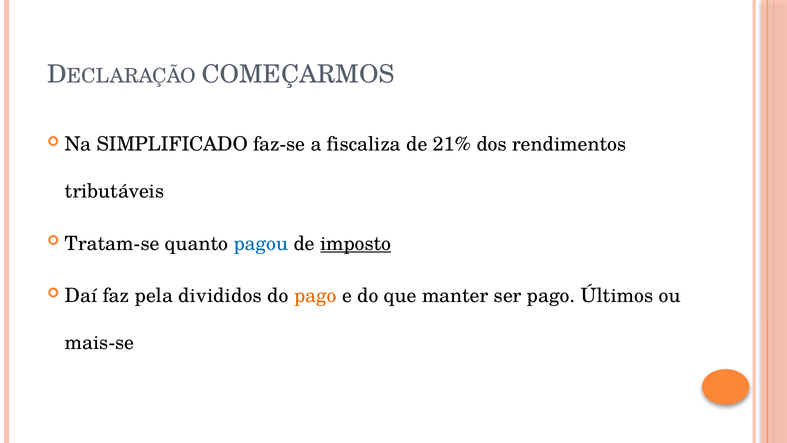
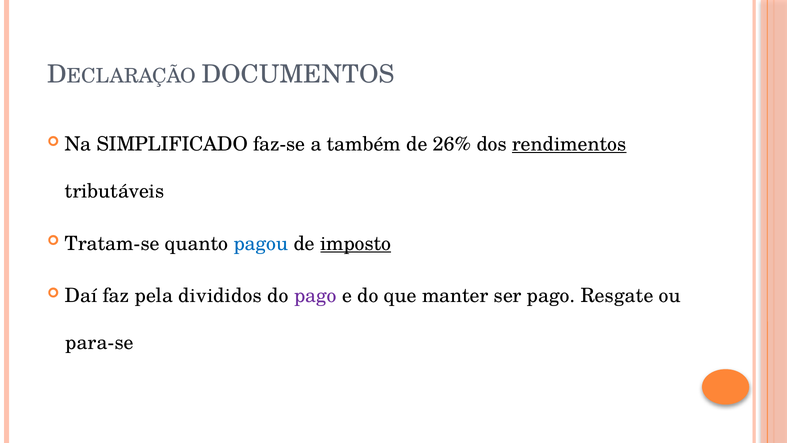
COMEÇARMOS: COMEÇARMOS -> DOCUMENTOS (298, 74)
fiscaliza: fiscaliza -> também (364, 144)
21%: 21% -> 26% (452, 144)
rendimentos underline: none -> present (569, 144)
pago colour: orange -> purple (315, 296)
Últimos: Últimos -> Resgate (617, 296)
mais-se: mais-se -> para-se (99, 343)
